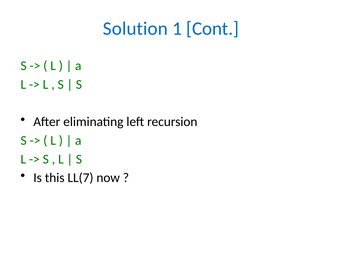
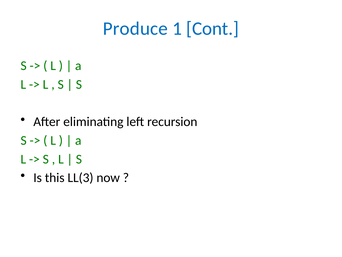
Solution: Solution -> Produce (135, 29)
LL(7: LL(7 -> LL(3 (80, 177)
